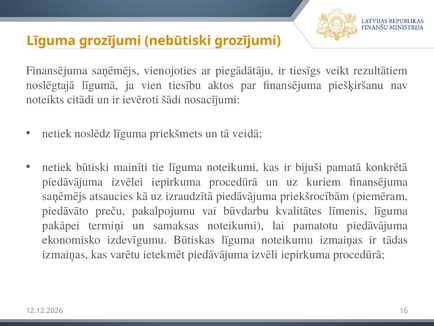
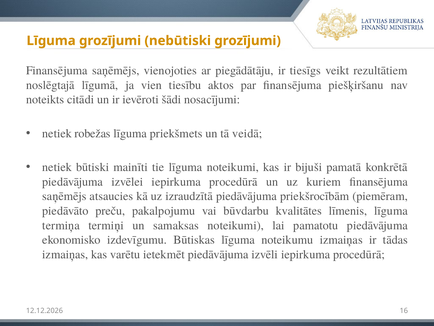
noslēdz: noslēdz -> robežas (93, 133)
pakāpei: pakāpei -> termiņa (61, 225)
